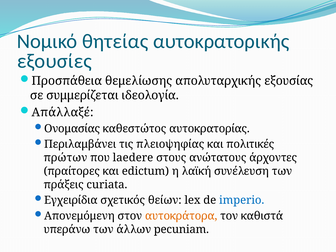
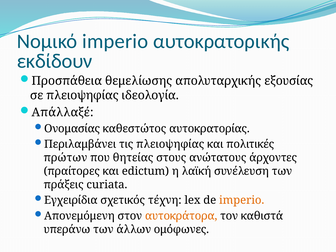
Νομικό θητείας: θητείας -> imperio (115, 41)
εξουσίες: εξουσίες -> εκδίδουν (55, 61)
σε συμμερίζεται: συμμερίζεται -> πλειοψηφίας (83, 95)
laedere: laedere -> θητείας (133, 158)
θείων: θείων -> τέχνη (165, 200)
imperio colour: blue -> orange (242, 200)
pecuniam: pecuniam -> ομόφωνες (181, 229)
